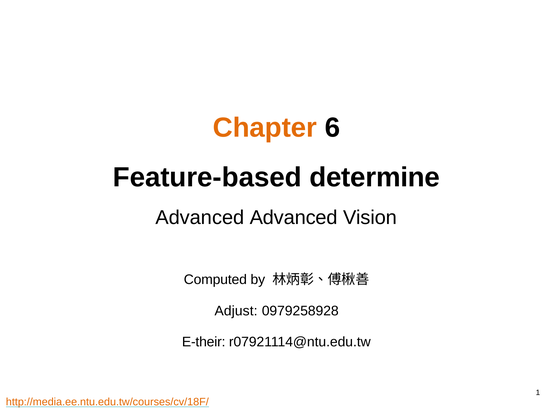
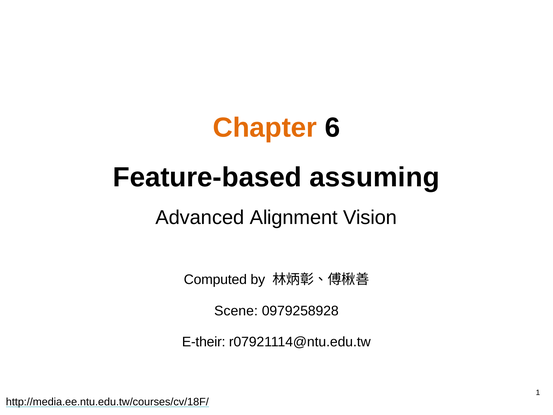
determine: determine -> assuming (374, 177)
Advanced Advanced: Advanced -> Alignment (294, 217)
Adjust: Adjust -> Scene (236, 311)
http://media.ee.ntu.edu.tw/courses/cv/18F/ colour: orange -> black (107, 402)
